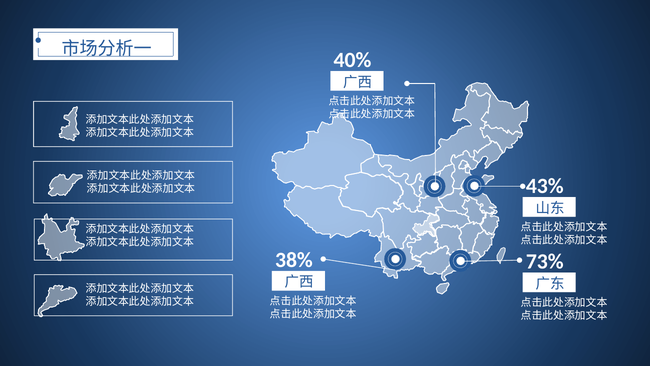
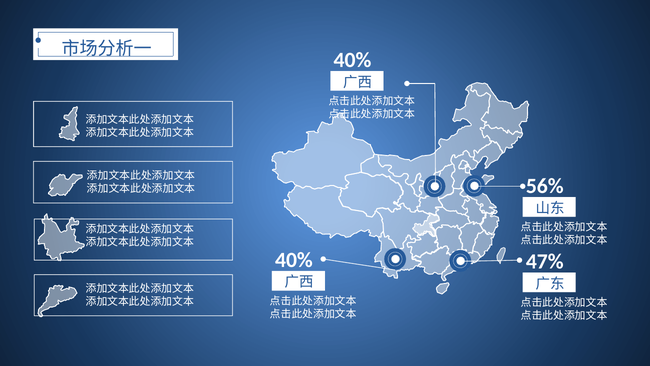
43%: 43% -> 56% (545, 186)
38%: 38% -> 40% (294, 260)
73%: 73% -> 47% (545, 261)
